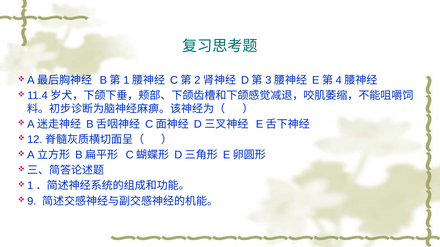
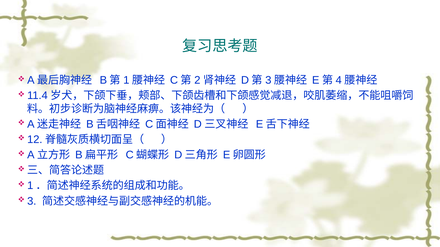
9: 9 -> 3 (32, 201)
